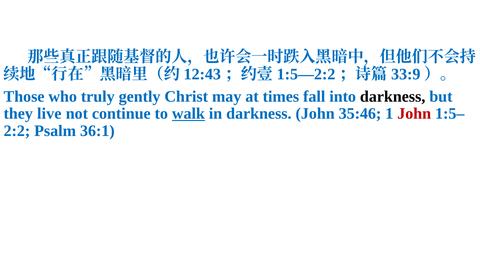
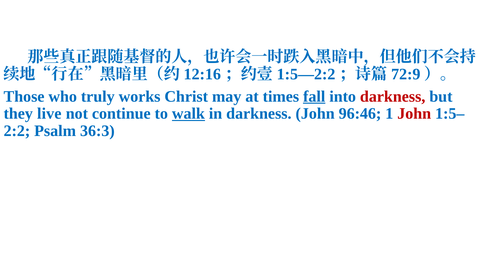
12:43: 12:43 -> 12:16 (202, 74)
33:9: 33:9 -> 72:9 (406, 74)
gently: gently -> works (140, 96)
fall underline: none -> present (314, 96)
darkness colour: black -> red (393, 96)
35:46: 35:46 -> 96:46 (360, 114)
36:1: 36:1 -> 36:3 (97, 131)
